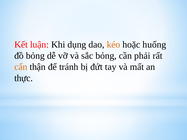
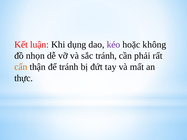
kéo colour: orange -> purple (113, 45)
huống: huống -> không (154, 45)
đồ bỏng: bỏng -> nhọn (35, 56)
sắc bỏng: bỏng -> tránh (106, 56)
